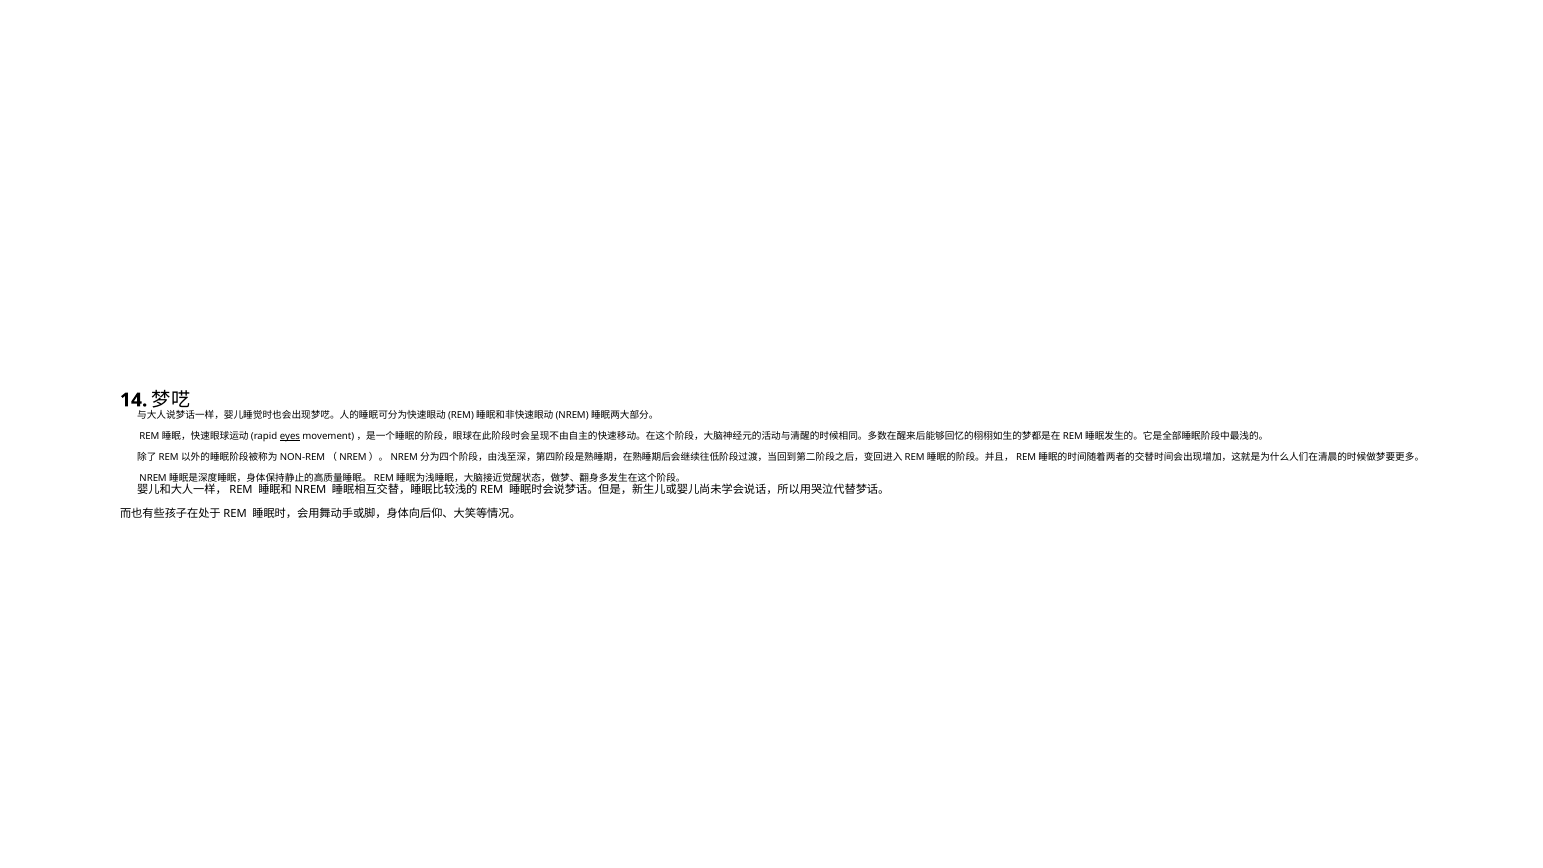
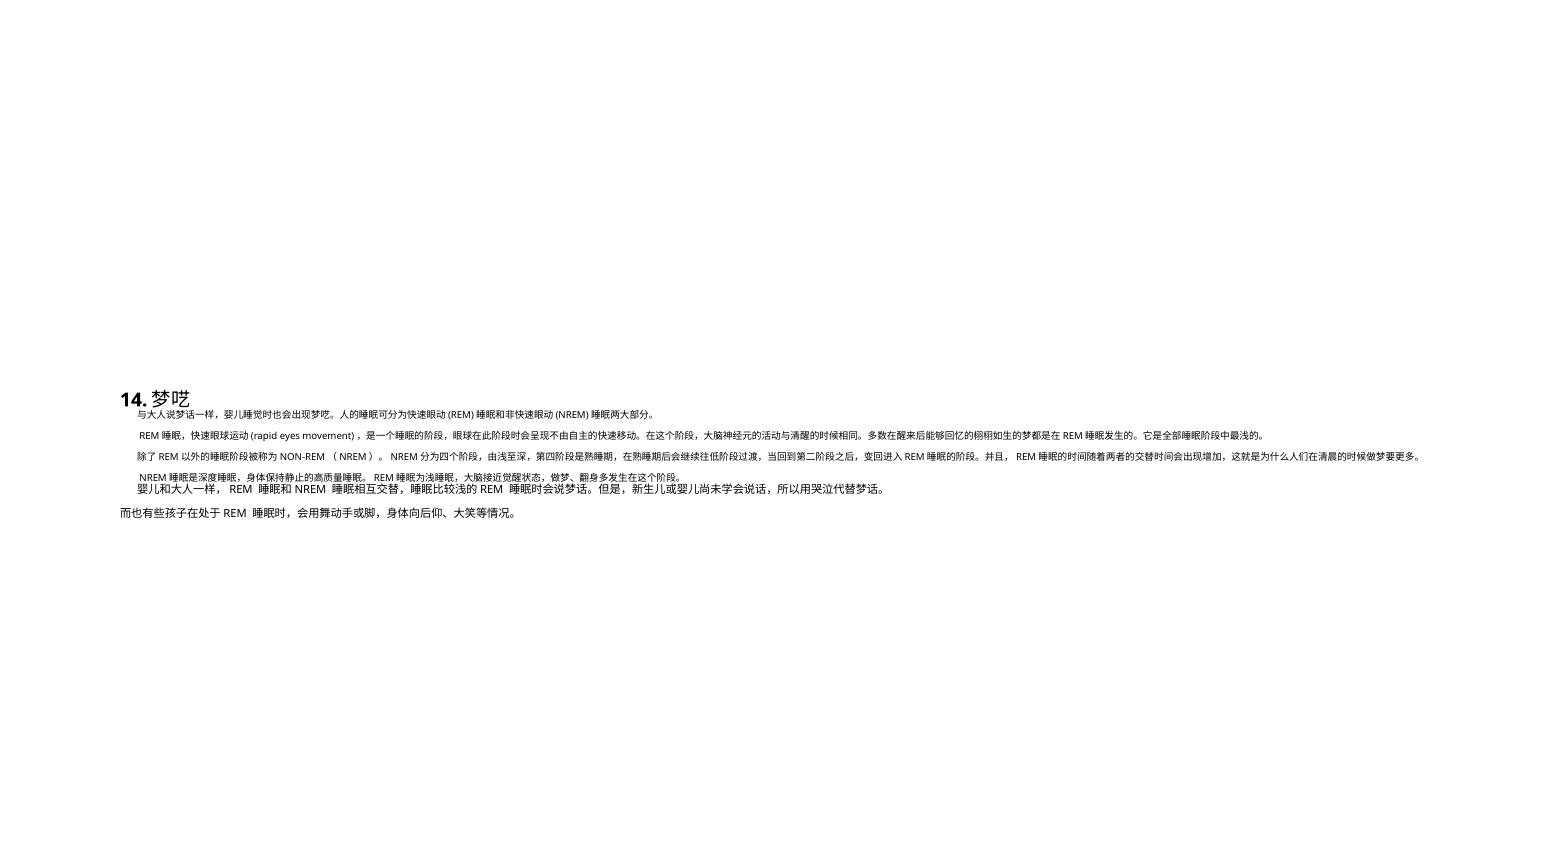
eyes underline: present -> none (290, 437)
